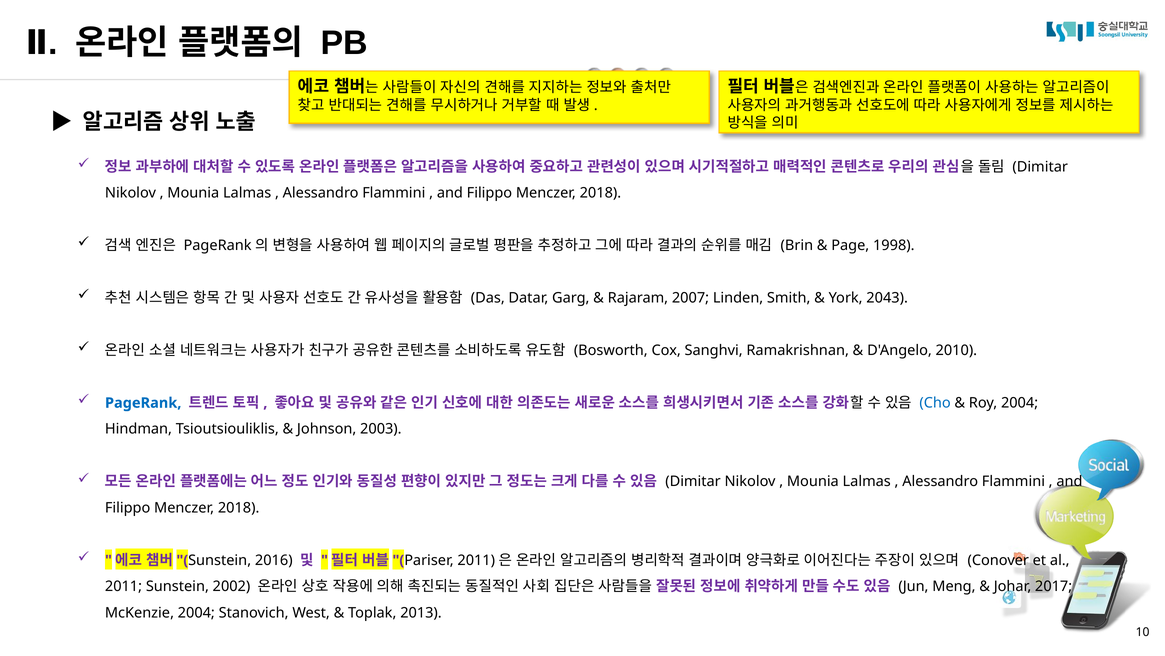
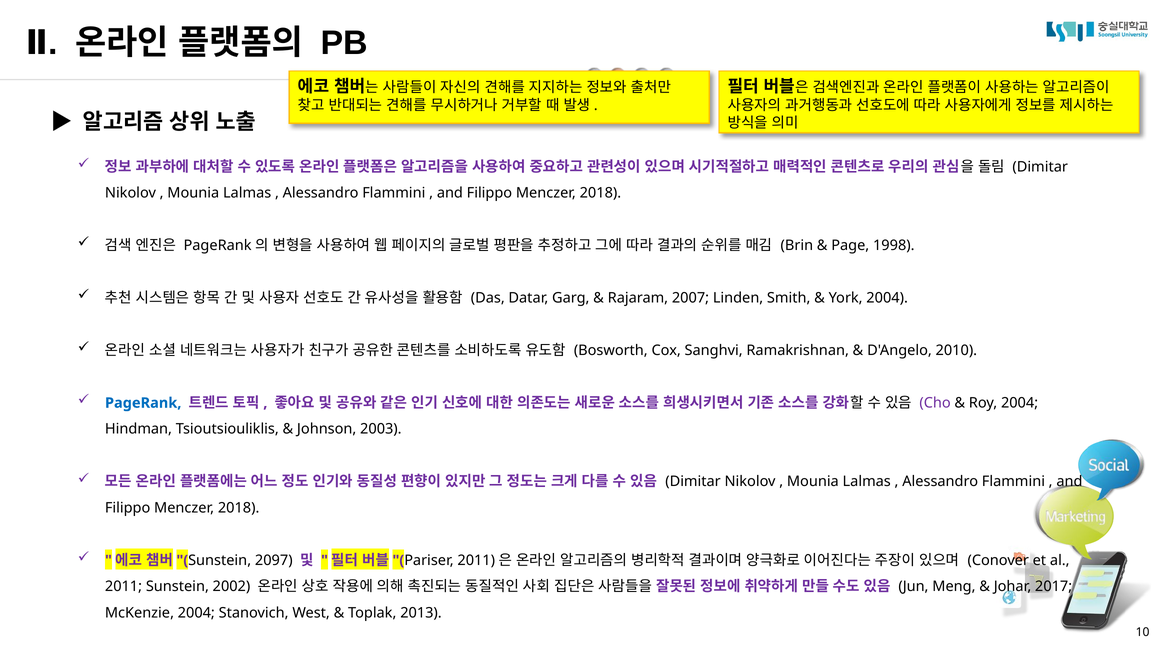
York 2043: 2043 -> 2004 (887, 298)
Cho colour: blue -> purple (935, 403)
2016: 2016 -> 2097 (274, 560)
